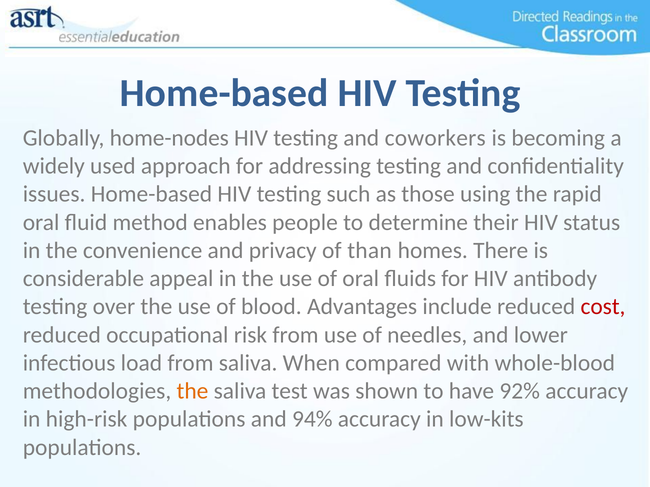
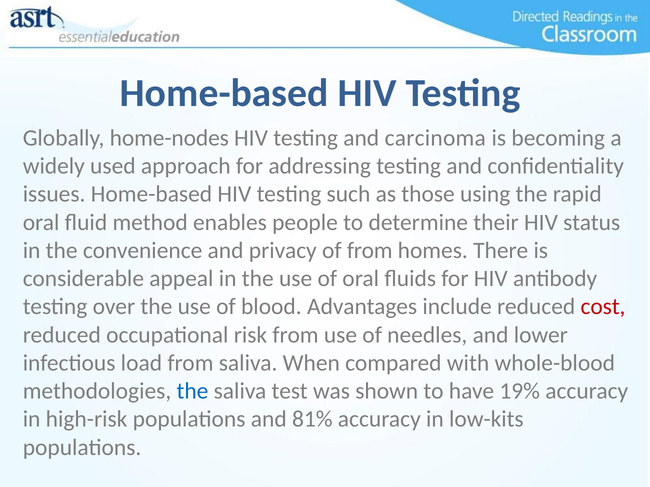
coworkers: coworkers -> carcinoma (435, 138)
of than: than -> from (370, 251)
the colour: orange -> blue (192, 391)
92%: 92% -> 19% (520, 391)
94%: 94% -> 81% (312, 420)
